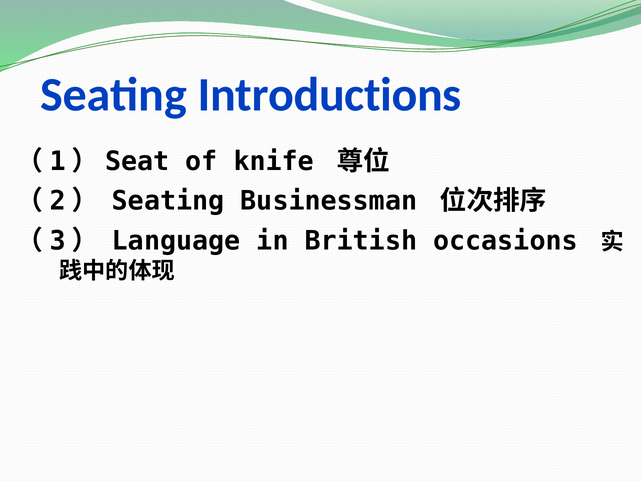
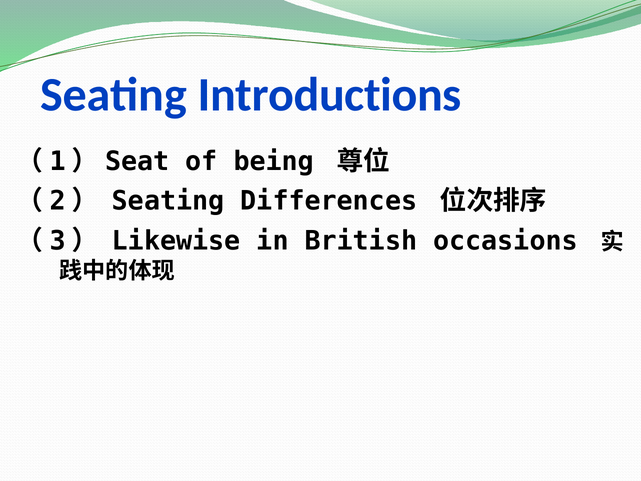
knife: knife -> being (274, 161)
Businessman: Businessman -> Differences (329, 201)
Language: Language -> Likewise (176, 241)
